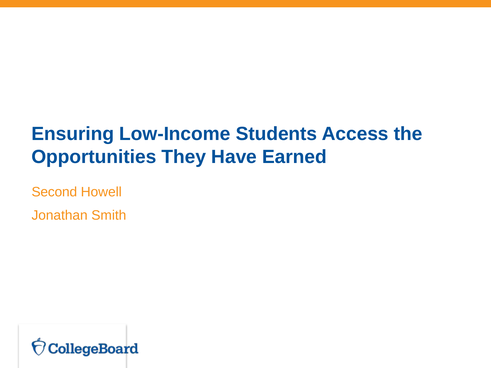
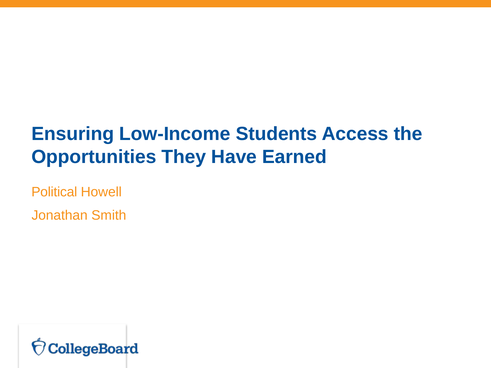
Second: Second -> Political (54, 192)
